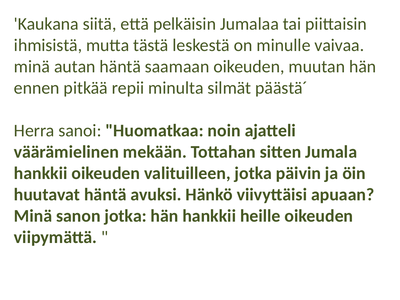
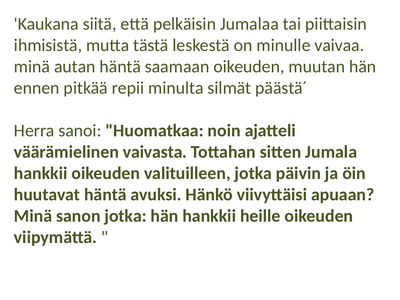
mekään: mekään -> vaivasta (155, 152)
